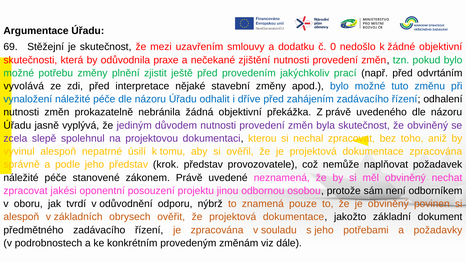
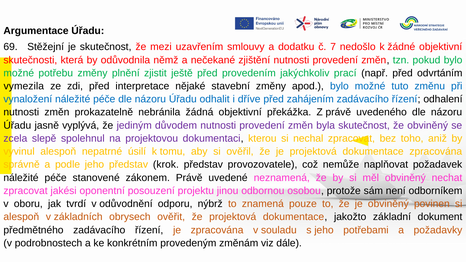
0: 0 -> 7 (333, 47)
praxe: praxe -> němž (166, 60)
vyvolává: vyvolává -> vymezila (24, 86)
